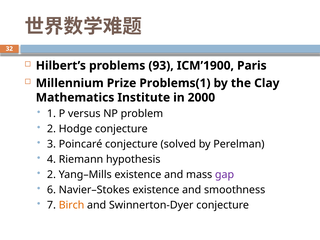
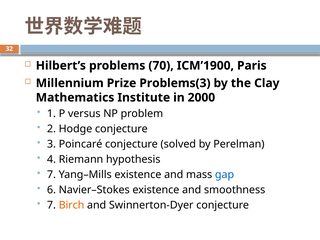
93: 93 -> 70 (161, 66)
Problems(1: Problems(1 -> Problems(3 (175, 83)
2: 2 -> 7 (51, 174)
gap colour: purple -> blue (225, 174)
